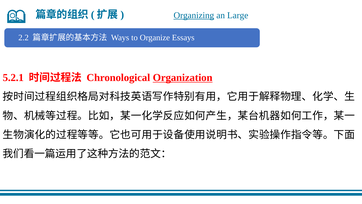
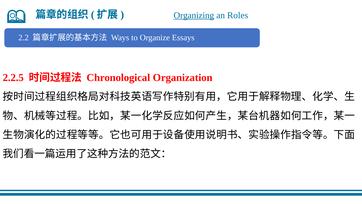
Large: Large -> Roles (238, 15)
5.2.1: 5.2.1 -> 2.2.5 (13, 78)
Organization underline: present -> none (183, 78)
